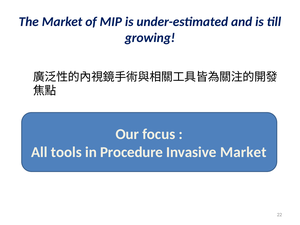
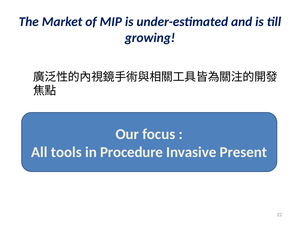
Invasive Market: Market -> Present (243, 152)
